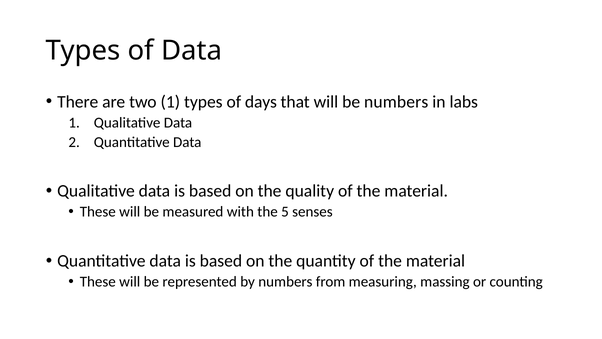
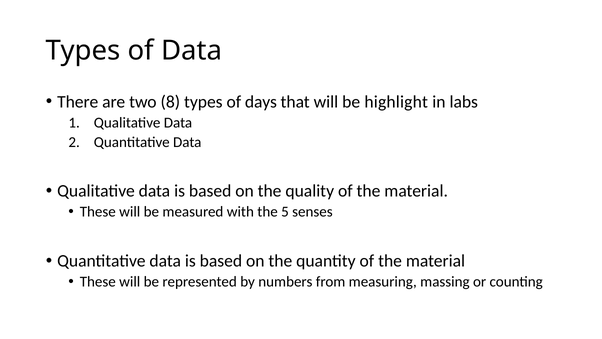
two 1: 1 -> 8 (170, 102)
be numbers: numbers -> highlight (396, 102)
